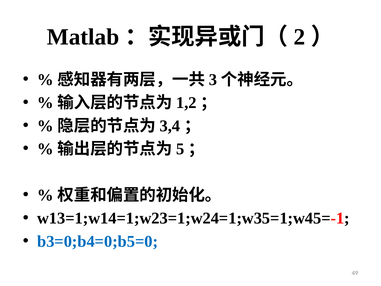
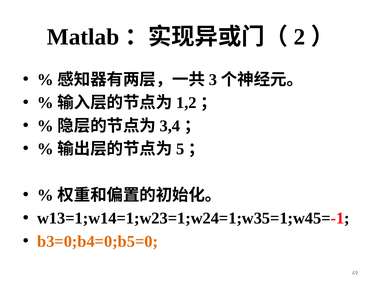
b3=0;b4=0;b5=0 colour: blue -> orange (98, 241)
